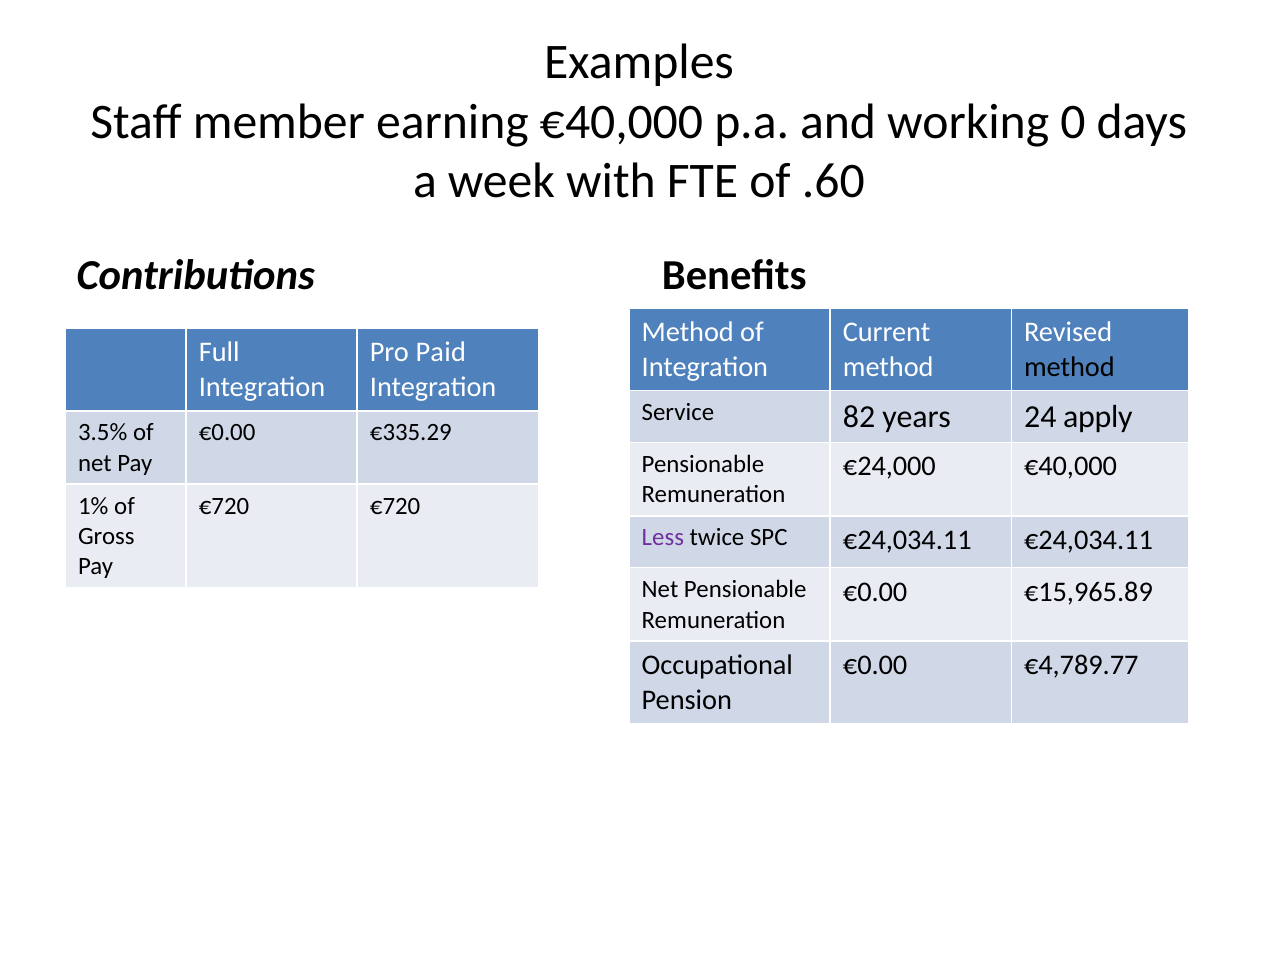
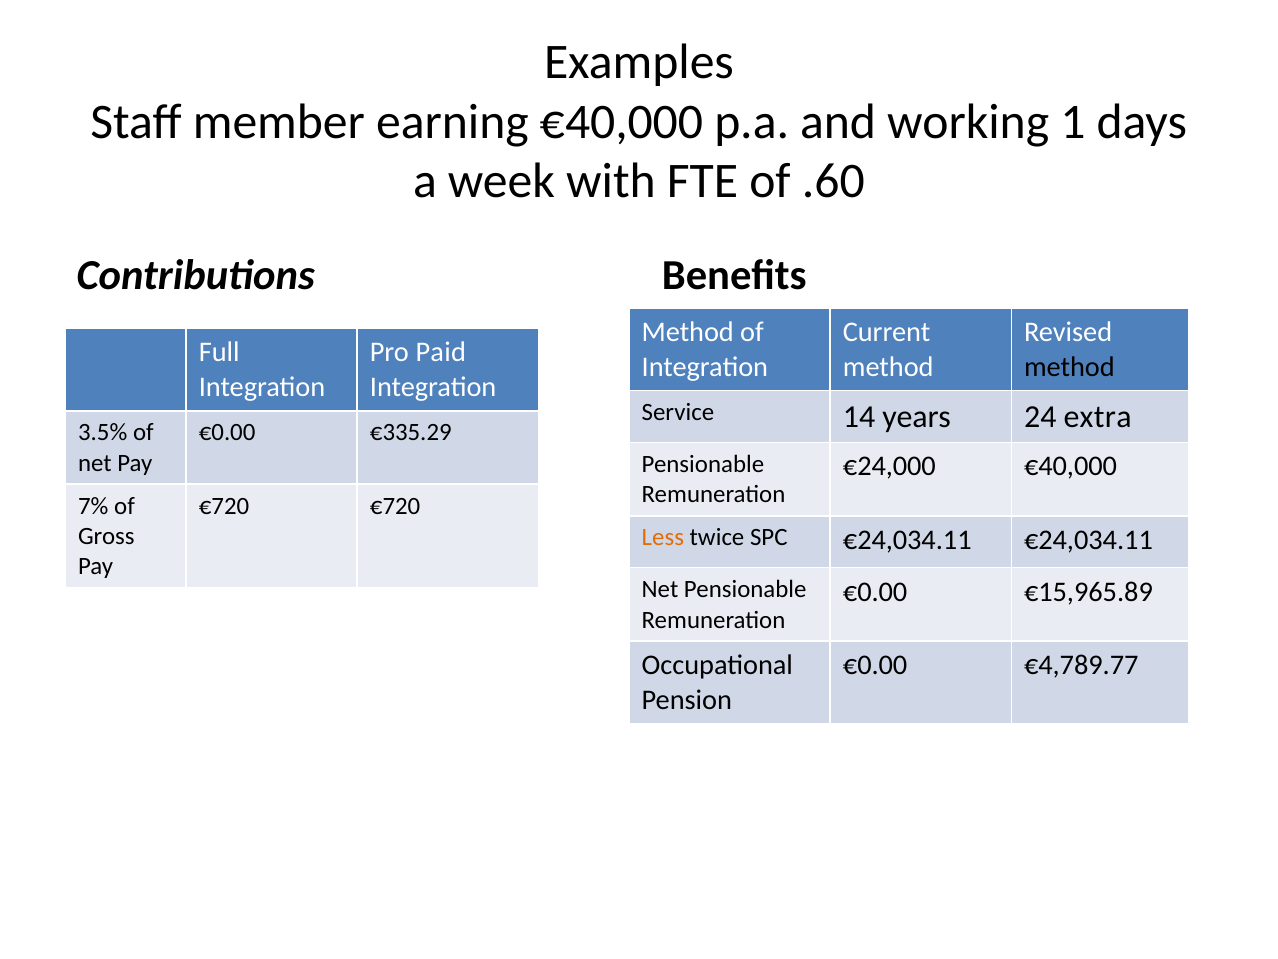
0: 0 -> 1 (1073, 122)
82: 82 -> 14 (859, 417)
apply: apply -> extra (1098, 417)
1%: 1% -> 7% (93, 506)
Less colour: purple -> orange (663, 537)
